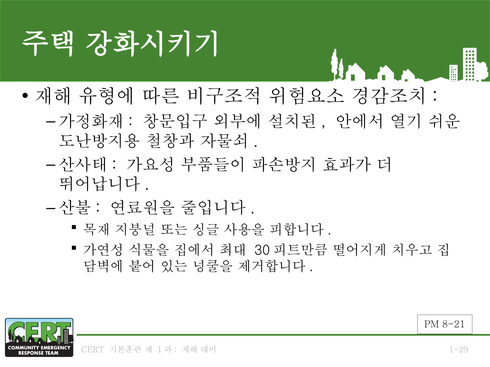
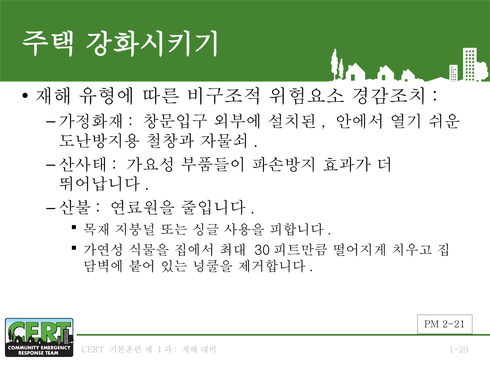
8-21: 8-21 -> 2-21 (454, 325)
